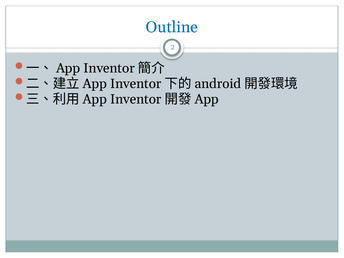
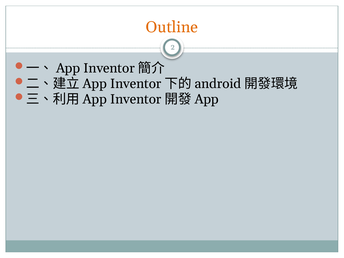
Outline colour: blue -> orange (172, 27)
